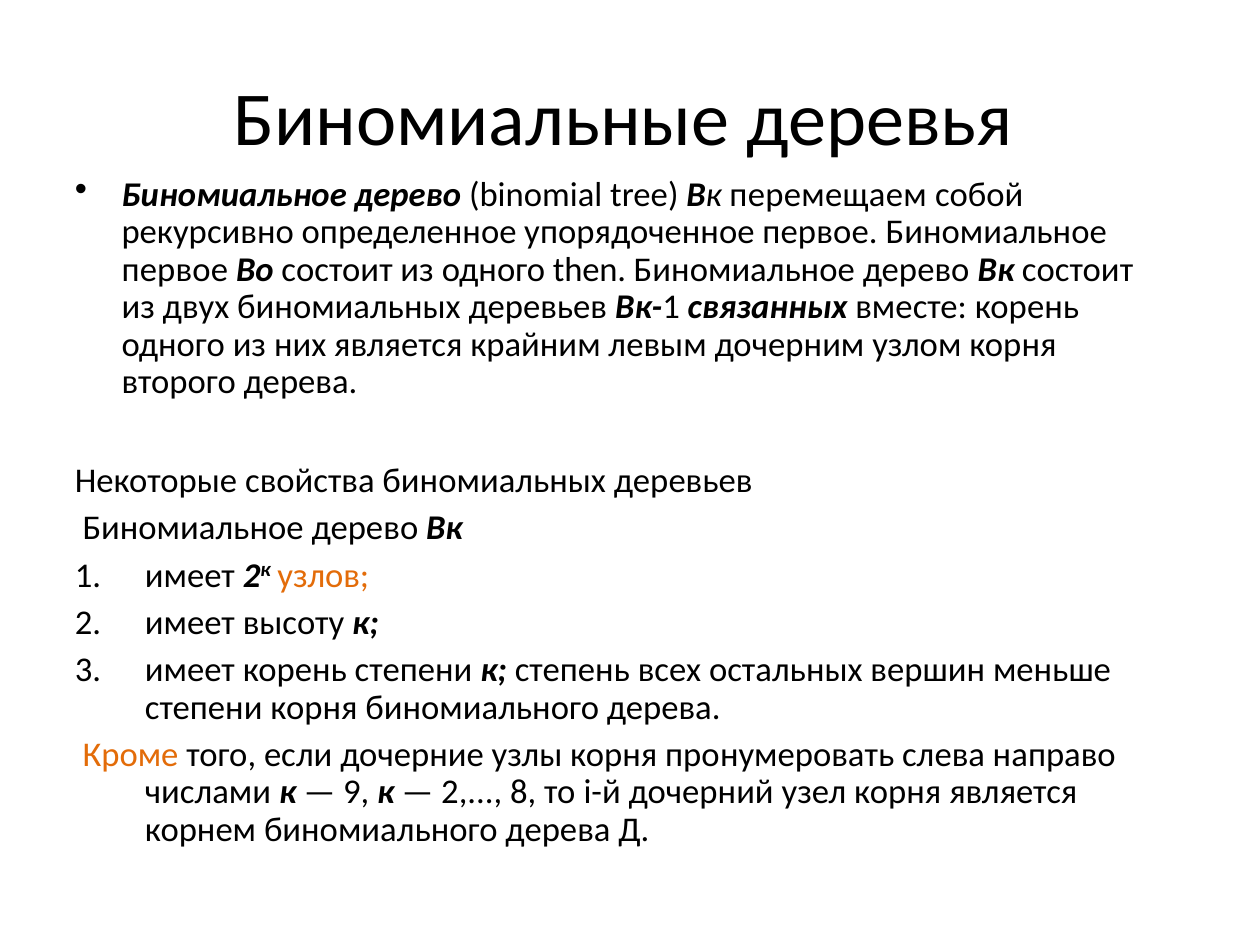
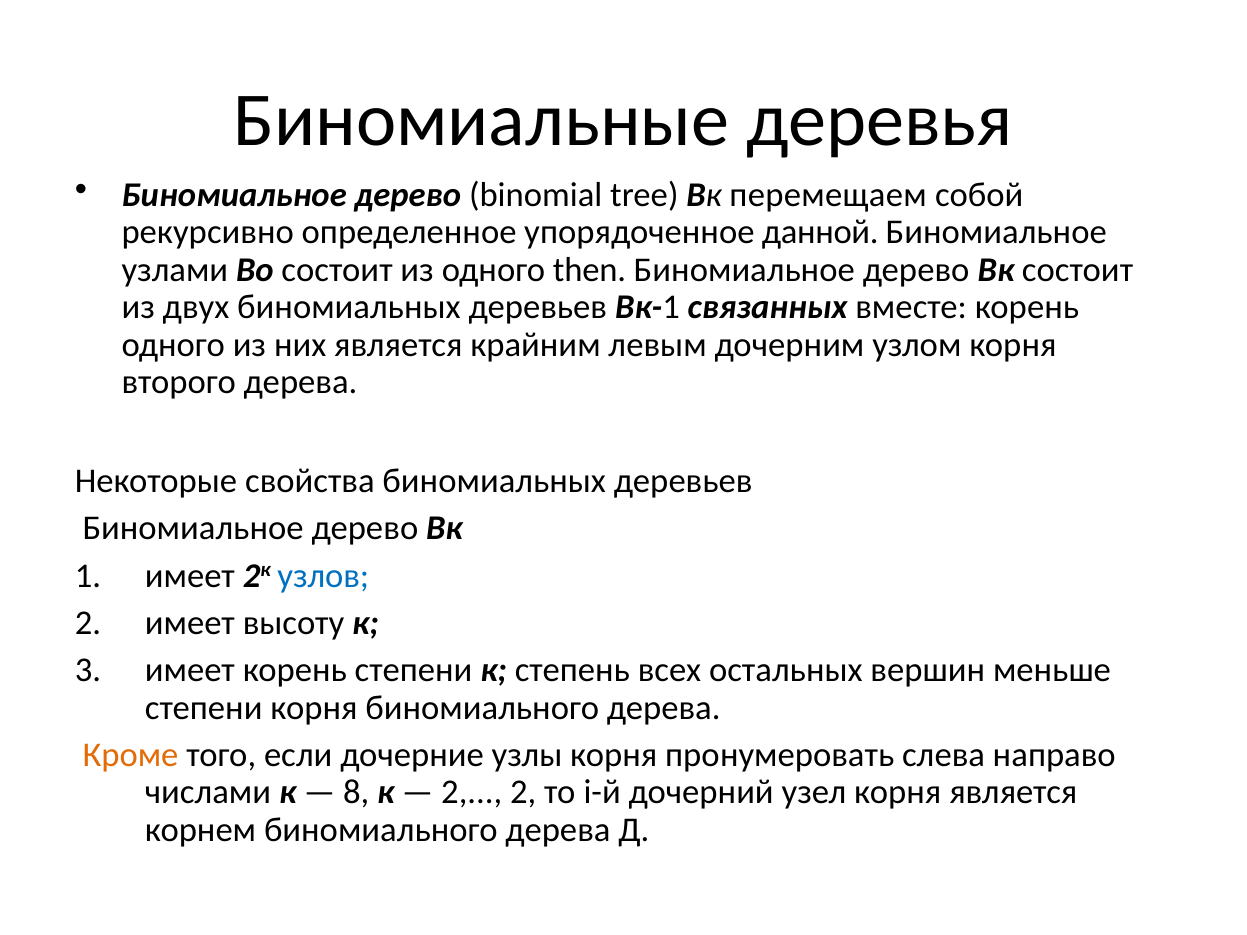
упорядоченное первое: первое -> данной (820, 232)
первое: первое -> узлами (175, 270)
узлов colour: orange -> blue (323, 576)
9: 9 -> 8 (356, 793)
2 8: 8 -> 2 (523, 793)
